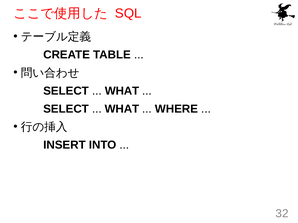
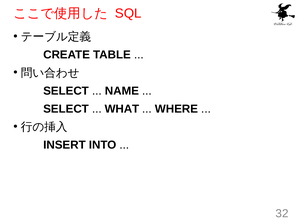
WHAT: WHAT -> NAME (122, 91)
